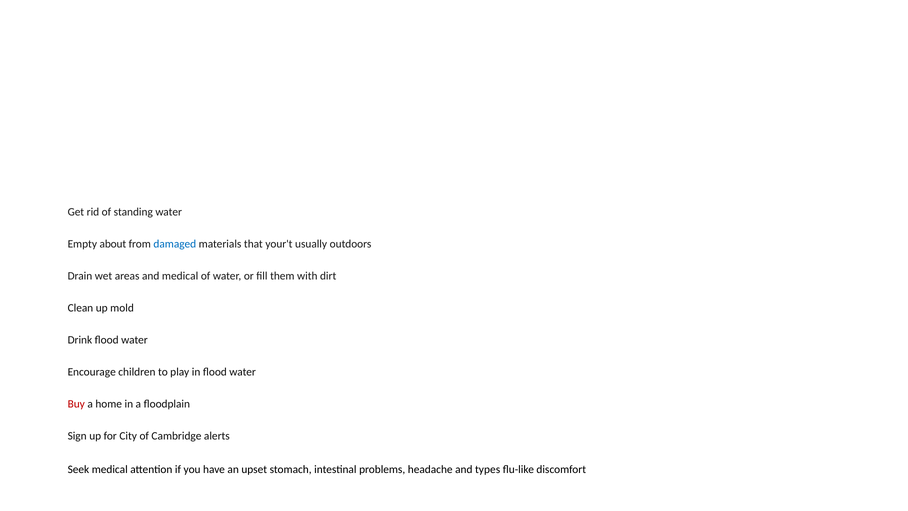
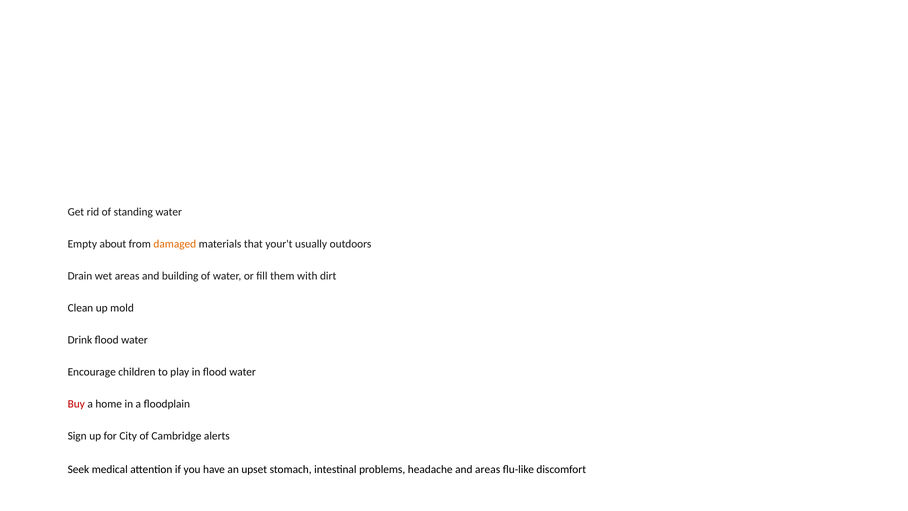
damaged colour: blue -> orange (175, 244)
and medical: medical -> building (180, 276)
and types: types -> areas (488, 469)
